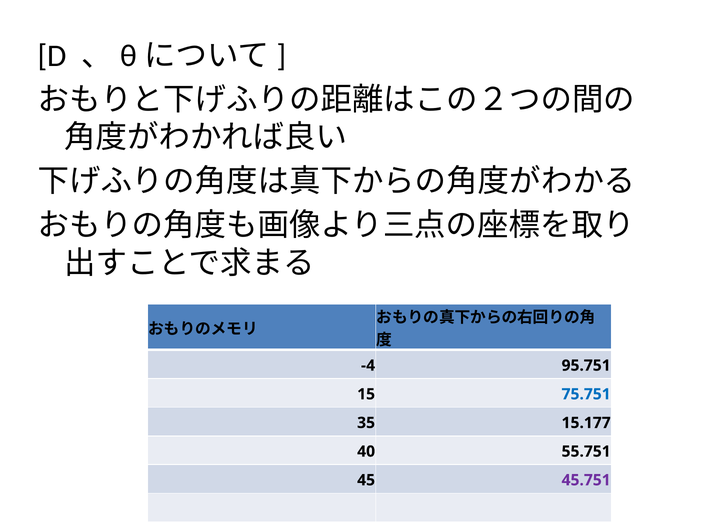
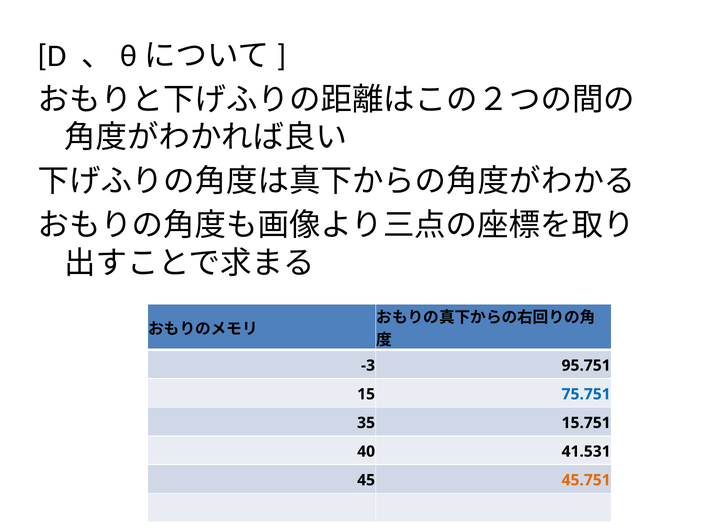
-4: -4 -> -3 (368, 366)
15.177: 15.177 -> 15.751 (586, 423)
55.751: 55.751 -> 41.531 (586, 452)
45.751 colour: purple -> orange (586, 480)
